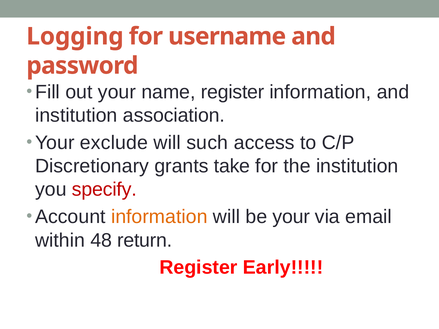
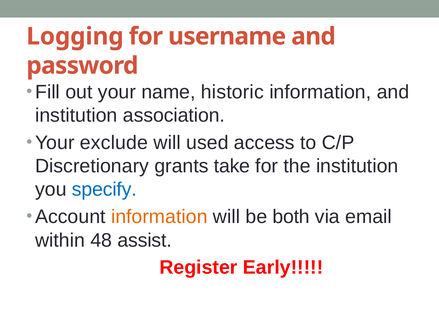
name register: register -> historic (232, 92)
such: such -> used (207, 143)
specify colour: red -> blue (104, 190)
be your: your -> both (291, 217)
return: return -> assist (145, 240)
